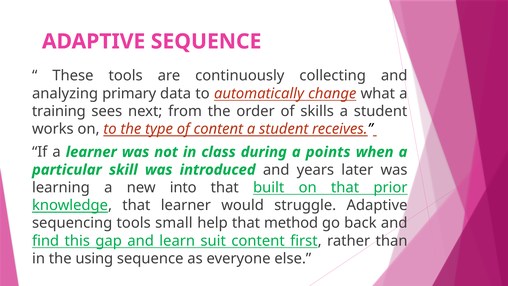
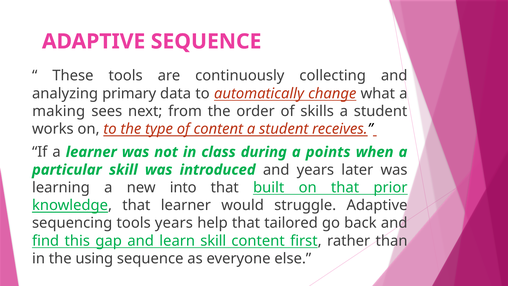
training: training -> making (59, 111)
tools small: small -> years (174, 223)
method: method -> tailored (291, 223)
learn suit: suit -> skill (213, 241)
